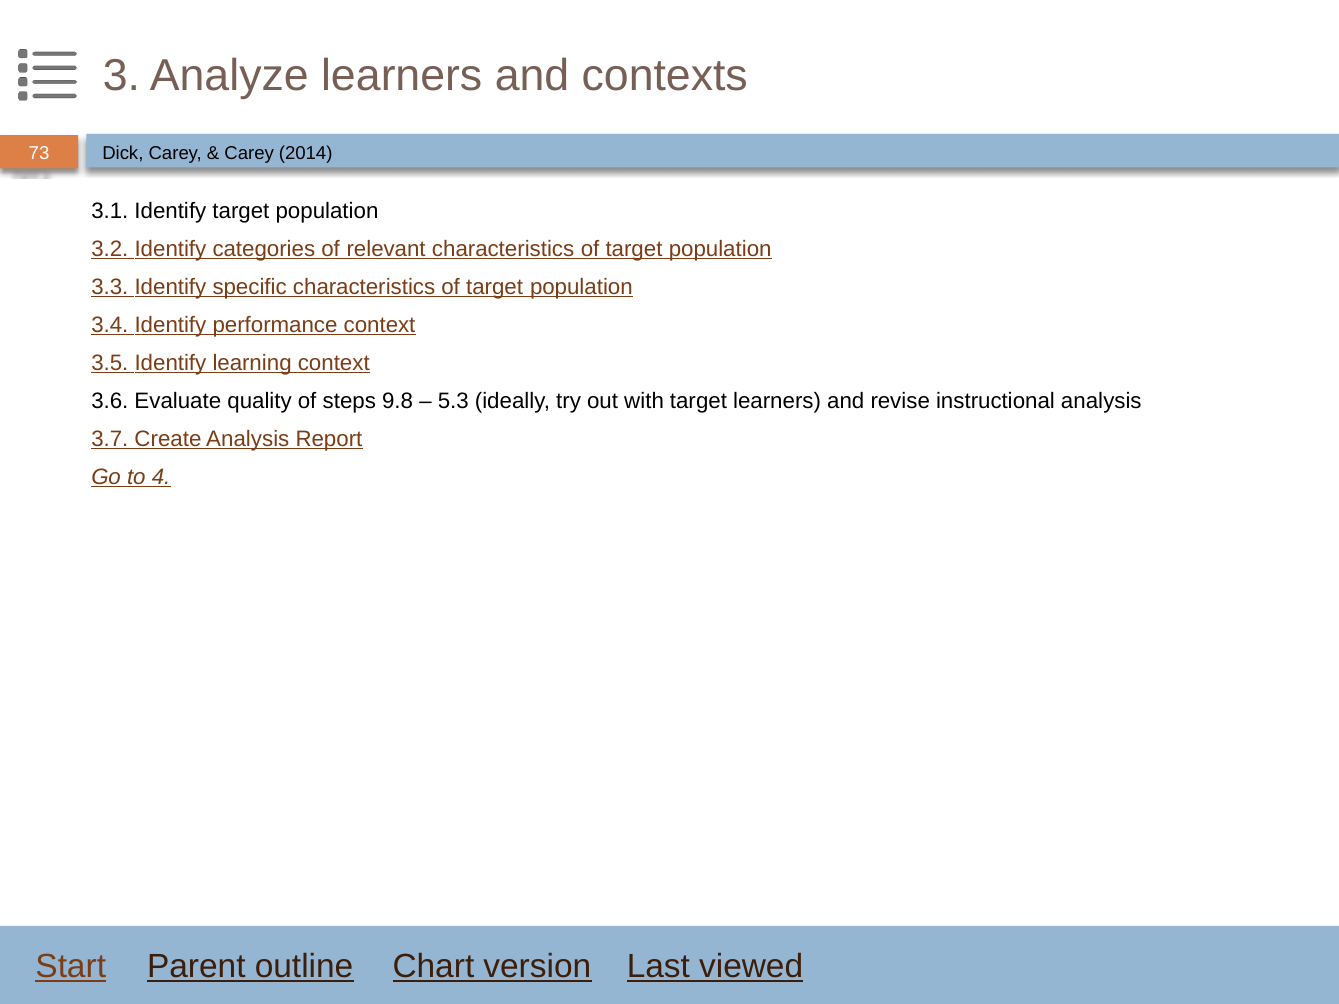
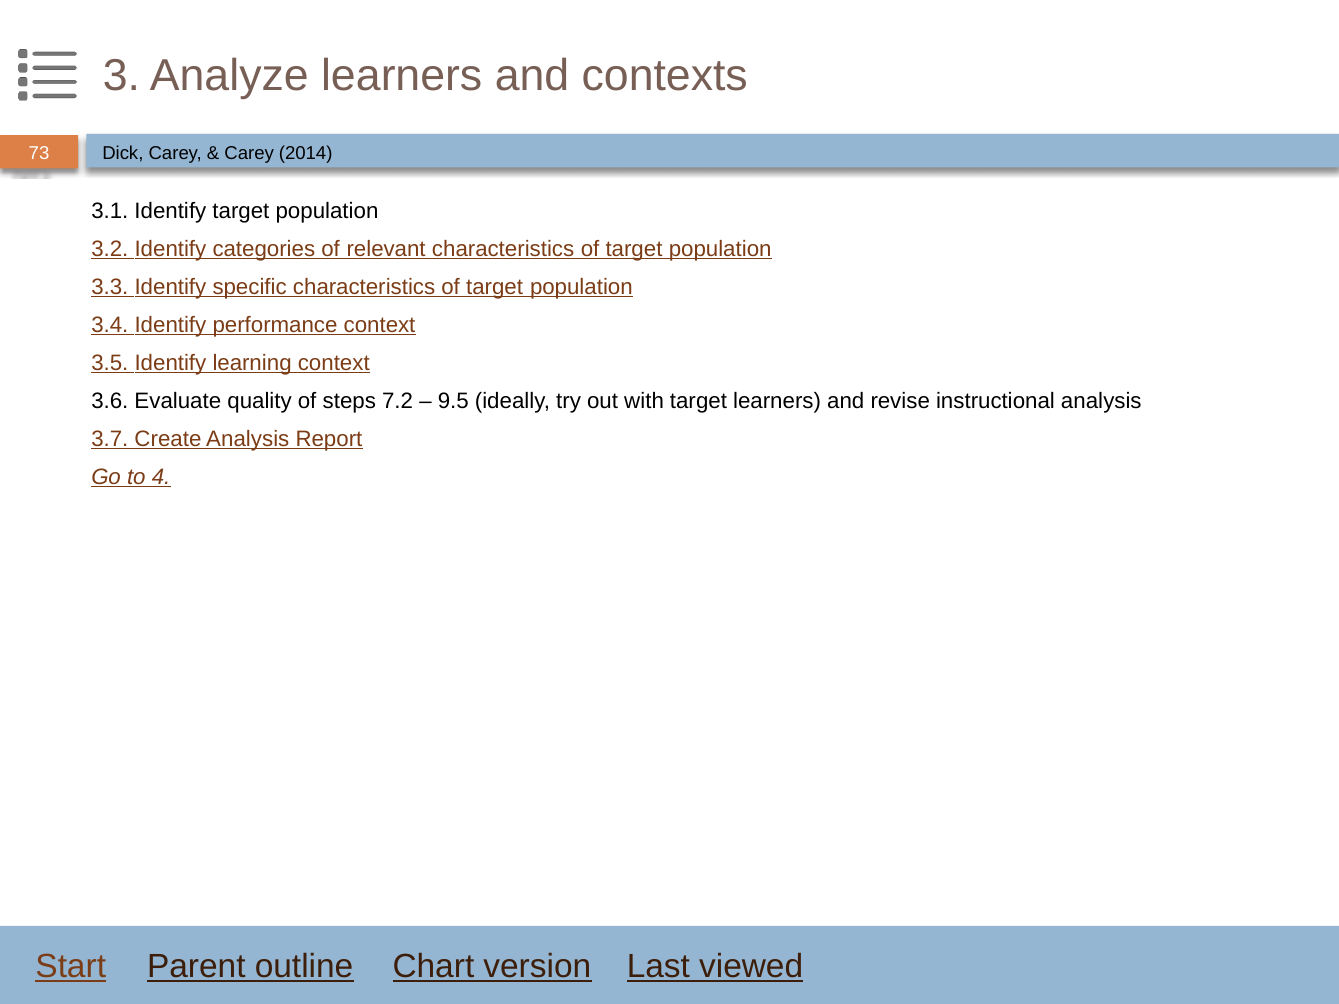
9.8: 9.8 -> 7.2 (398, 401)
5.3: 5.3 -> 9.5 (453, 401)
